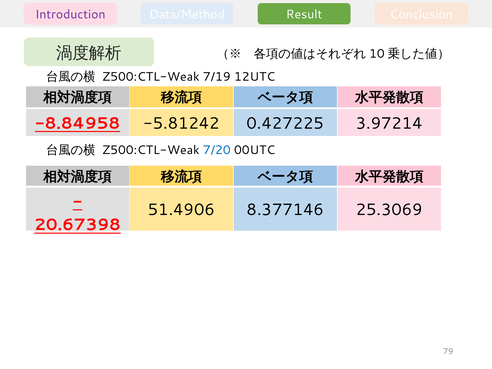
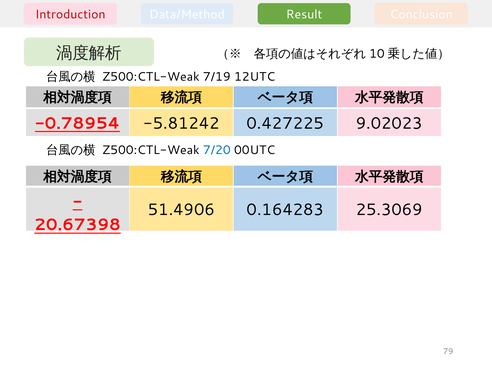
Introduction colour: purple -> red (70, 15)
-8.84958: -8.84958 -> -0.78954 (78, 123)
3.97214: 3.97214 -> 9.02023 (389, 123)
8.377146: 8.377146 -> 0.164283 (285, 210)
